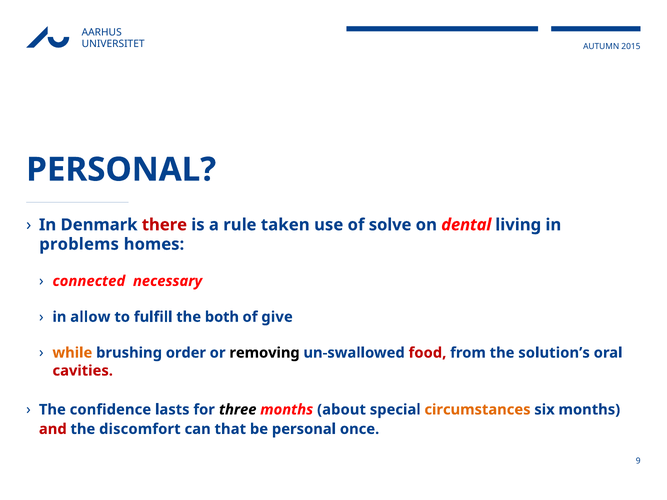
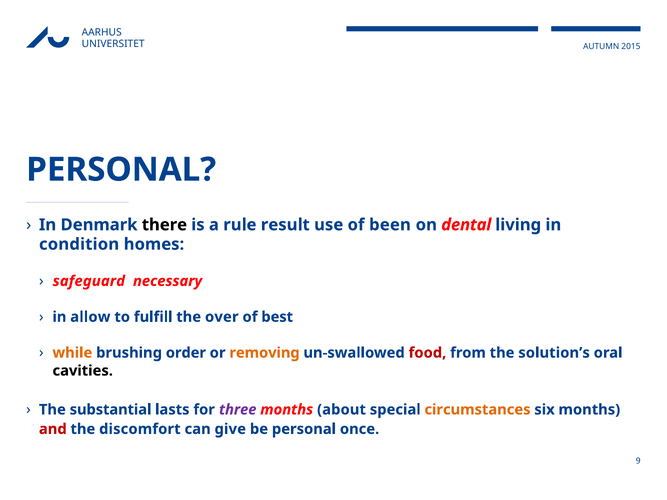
there colour: red -> black (164, 225)
taken: taken -> result (285, 225)
solve: solve -> been (390, 225)
problems: problems -> condition (79, 244)
connected: connected -> safeguard (89, 281)
both: both -> over (222, 317)
give: give -> best (277, 317)
removing colour: black -> orange (265, 353)
cavities colour: red -> black (83, 371)
confidence: confidence -> substantial (111, 410)
three colour: black -> purple (238, 410)
that: that -> give (230, 429)
